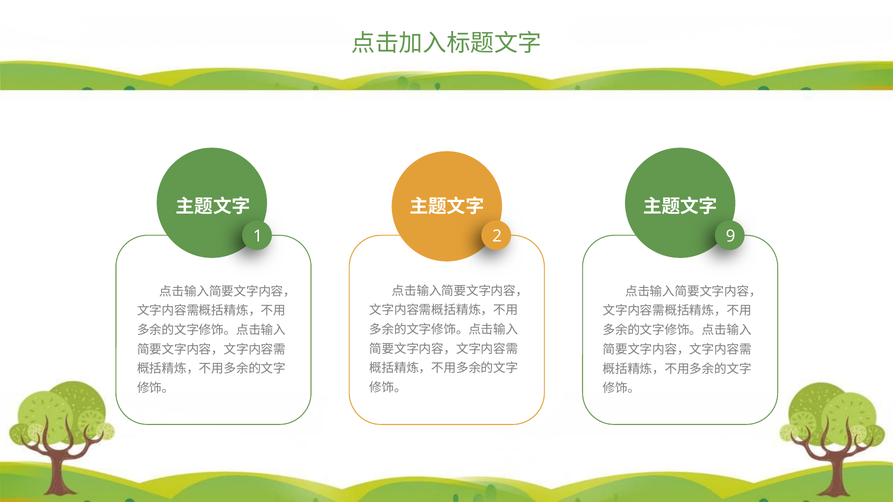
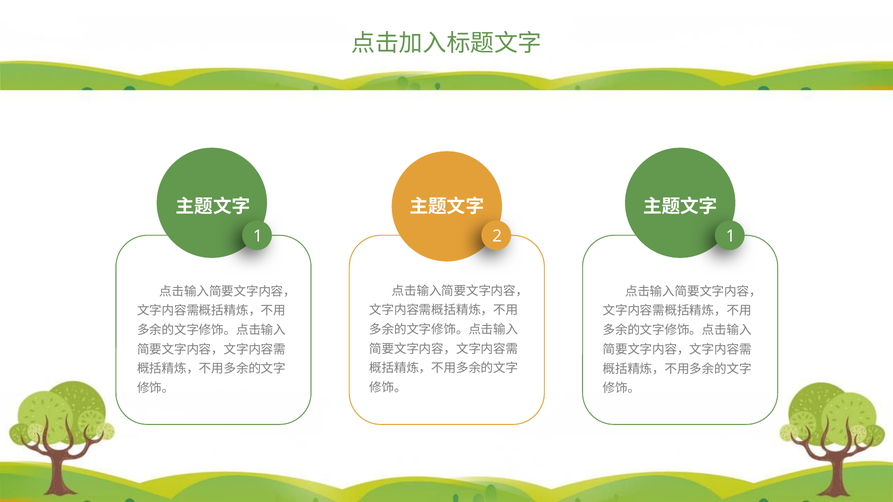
2 9: 9 -> 1 (731, 237)
